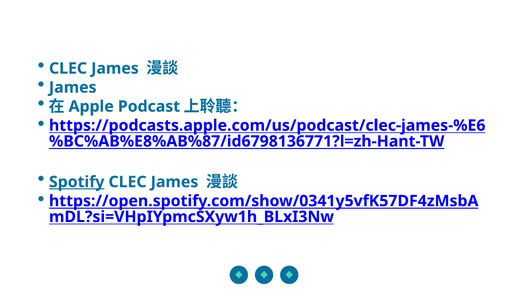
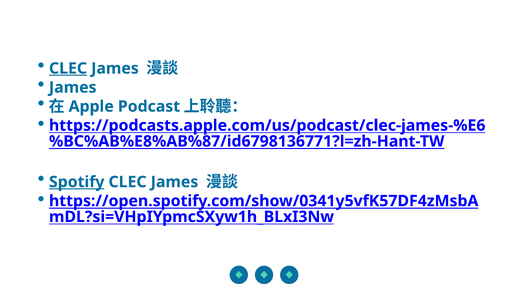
CLEC underline: none -> present (68, 68)
